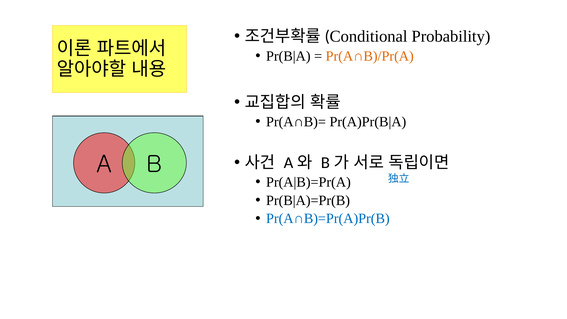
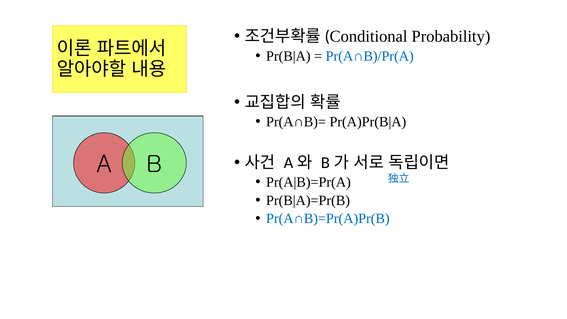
Pr(A∩B)/Pr(A colour: orange -> blue (370, 56)
